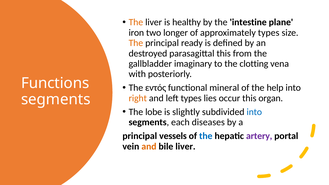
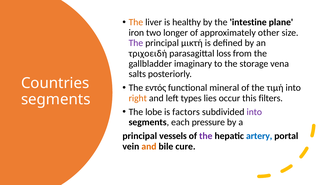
approximately types: types -> other (269, 33)
The colour: orange -> purple (136, 43)
ready: ready -> μικτή (192, 43)
destroyed: destroyed -> τριχοειδή (148, 53)
parasagittal this: this -> loss (224, 53)
clotting: clotting -> storage (254, 64)
with: with -> salts (137, 74)
Functions: Functions -> Countries (55, 83)
help: help -> τιμή (275, 88)
organ: organ -> filters (271, 98)
slightly: slightly -> factors (186, 112)
into colour: blue -> purple (254, 112)
diseases: diseases -> pressure (208, 122)
the colour: blue -> purple (206, 136)
artery colour: purple -> blue (259, 136)
bile liver: liver -> cure (185, 146)
